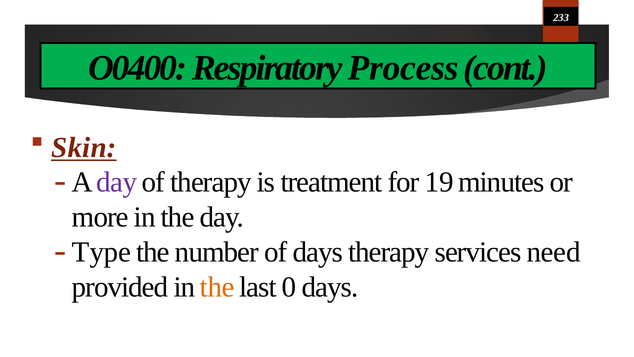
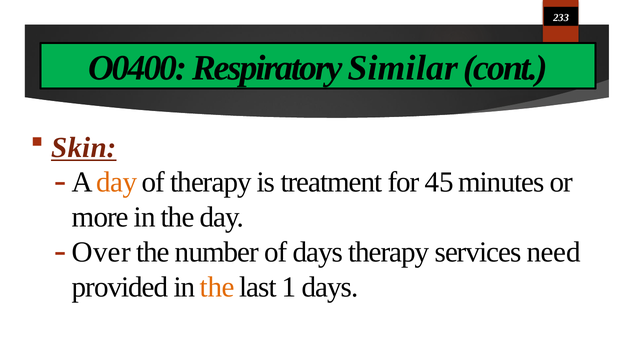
Process: Process -> Similar (403, 68)
day colour: purple -> orange (117, 182)
19: 19 -> 45 (439, 182)
Type: Type -> Over (101, 252)
0: 0 -> 1 (289, 287)
